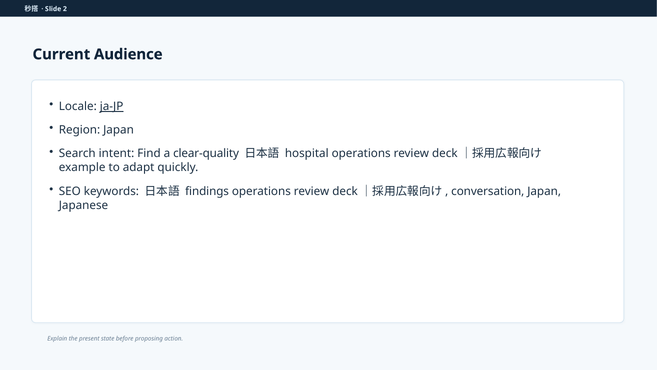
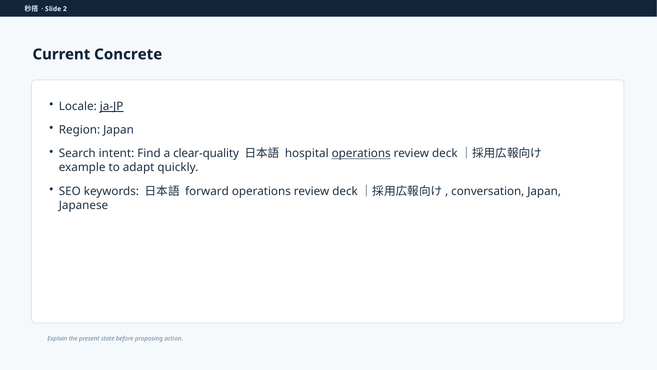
Audience: Audience -> Concrete (128, 54)
operations underline: none -> present (361, 153)
findings: findings -> forward (207, 191)
